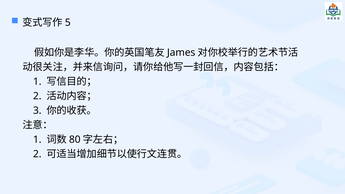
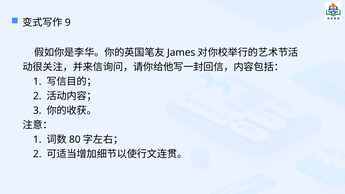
5: 5 -> 9 (68, 23)
